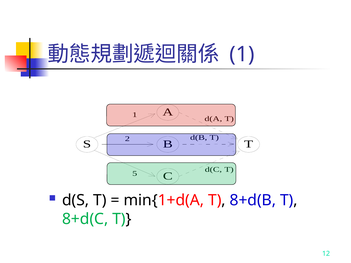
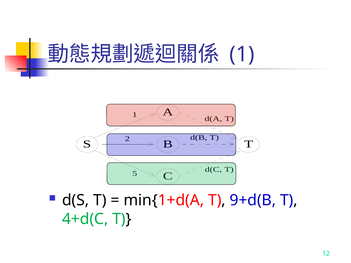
8+d(B: 8+d(B -> 9+d(B (253, 200)
8+d(C: 8+d(C -> 4+d(C (85, 219)
